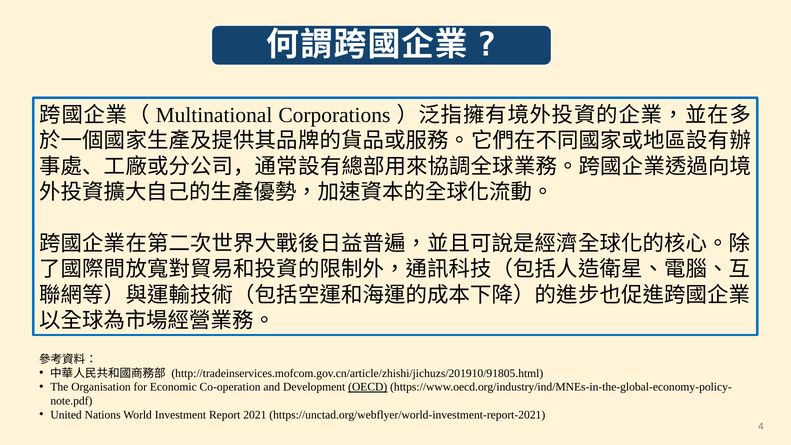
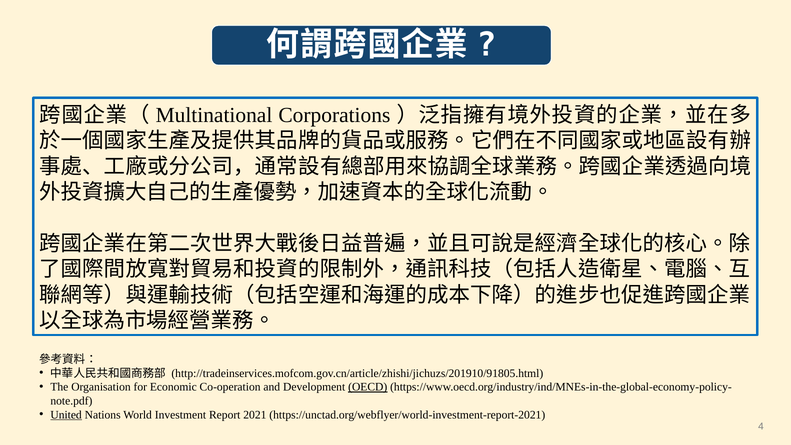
United underline: none -> present (66, 415)
